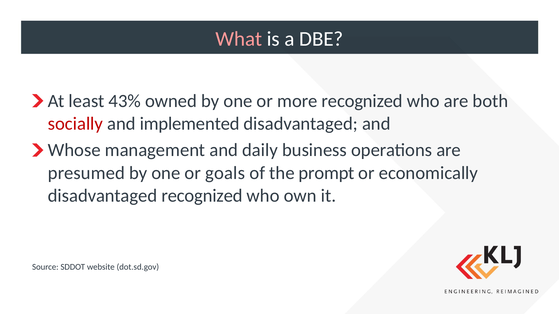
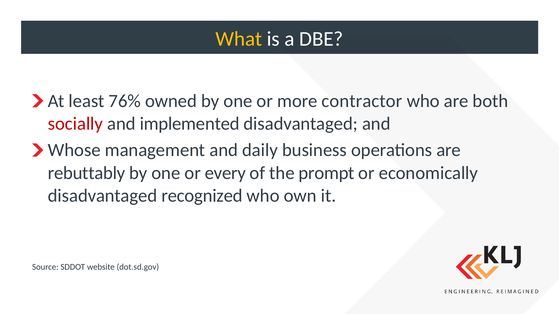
What colour: pink -> yellow (239, 39)
43%: 43% -> 76% (125, 101)
more recognized: recognized -> contractor (362, 101)
presumed: presumed -> rebuttably (86, 173)
goals: goals -> every (225, 173)
